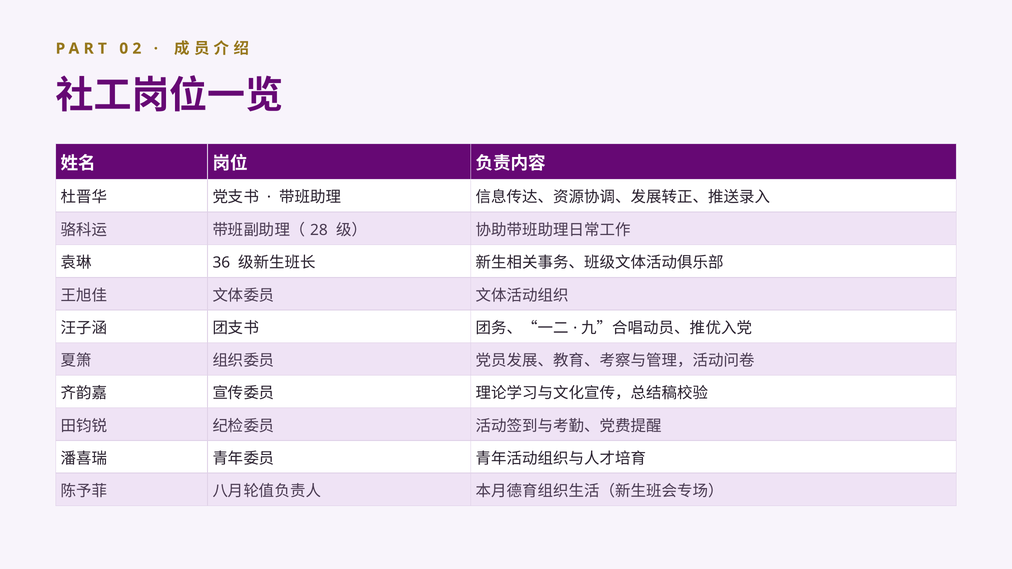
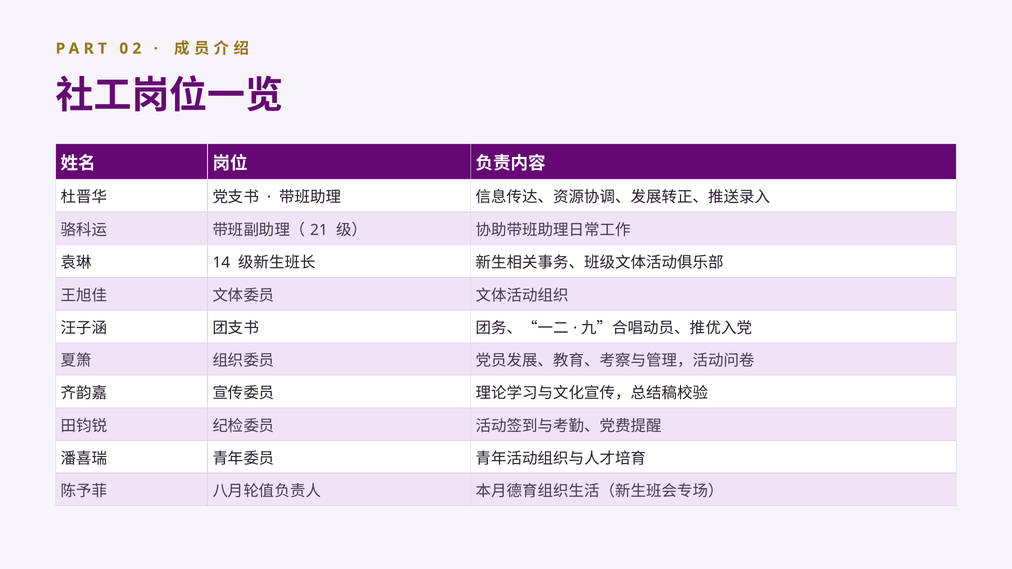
28: 28 -> 21 (319, 230)
36: 36 -> 14 (221, 263)
